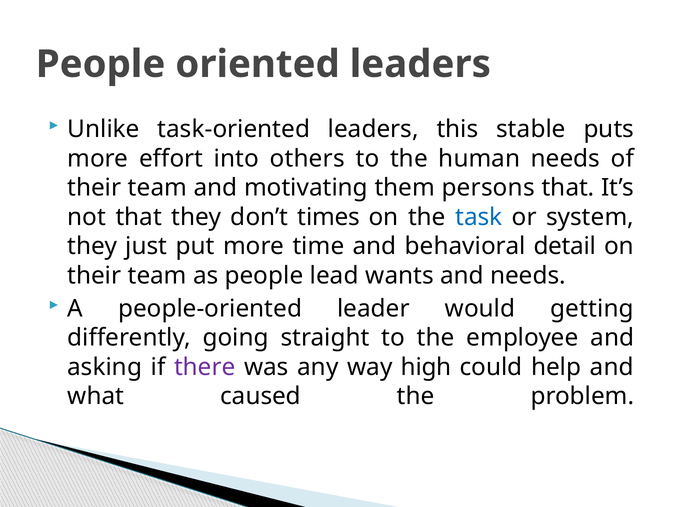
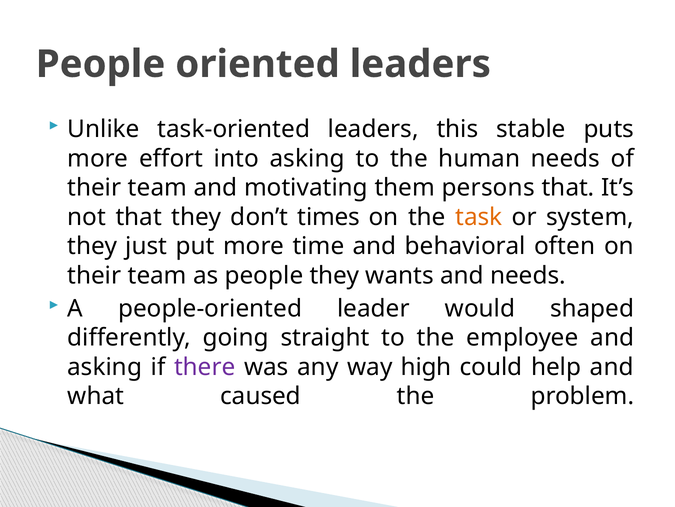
into others: others -> asking (307, 158)
task colour: blue -> orange (479, 217)
detail: detail -> often (565, 246)
people lead: lead -> they (334, 275)
getting: getting -> shaped (592, 308)
